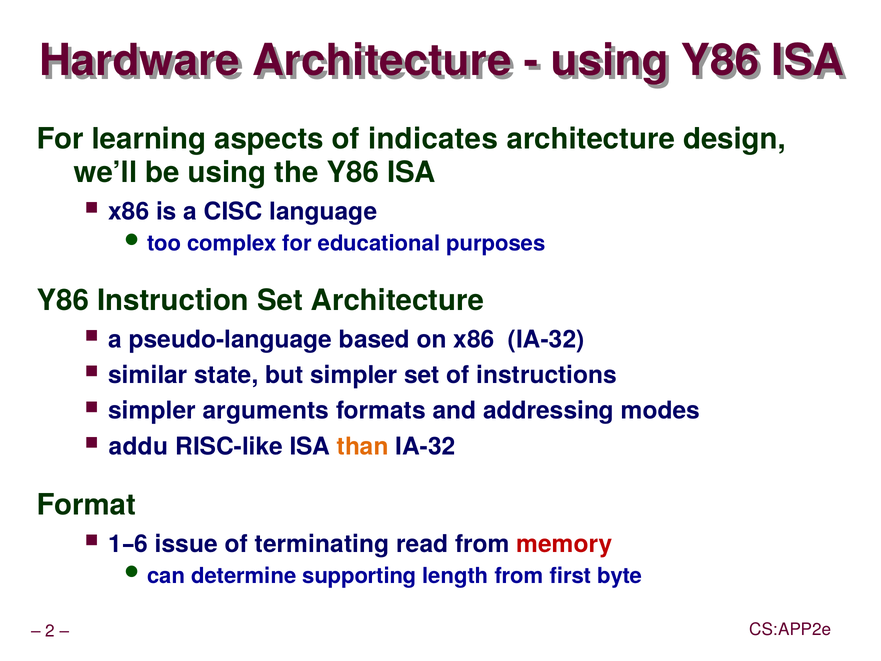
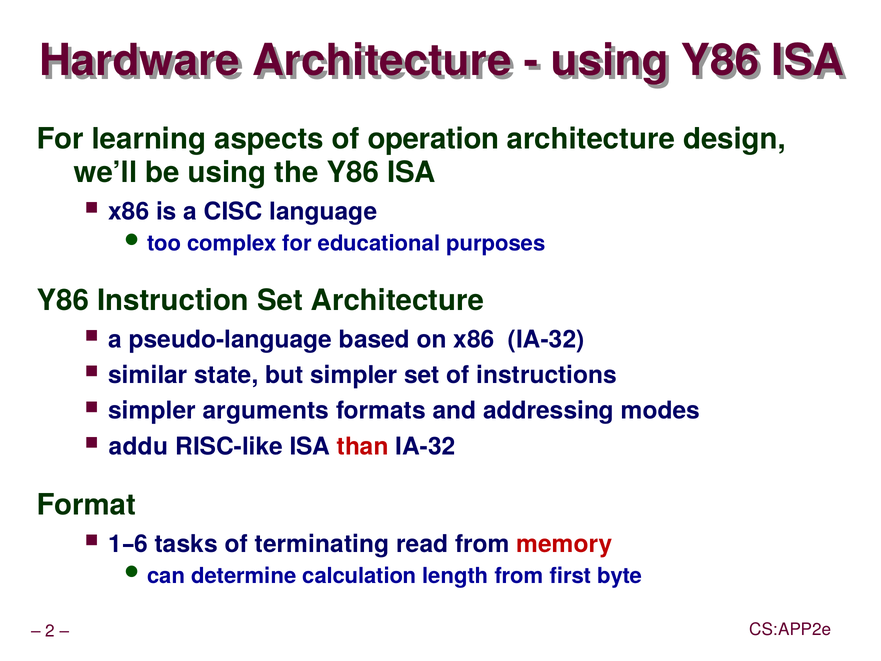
indicates: indicates -> operation (433, 139)
than colour: orange -> red (363, 446)
issue: issue -> tasks (186, 543)
supporting: supporting -> calculation (359, 575)
